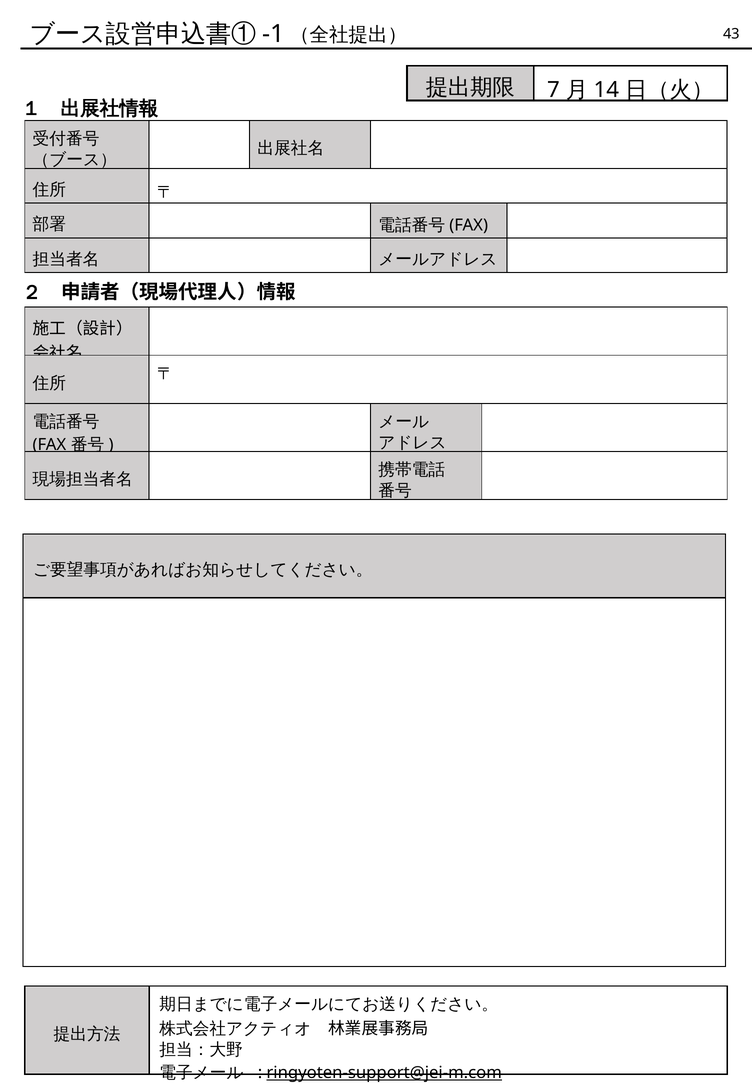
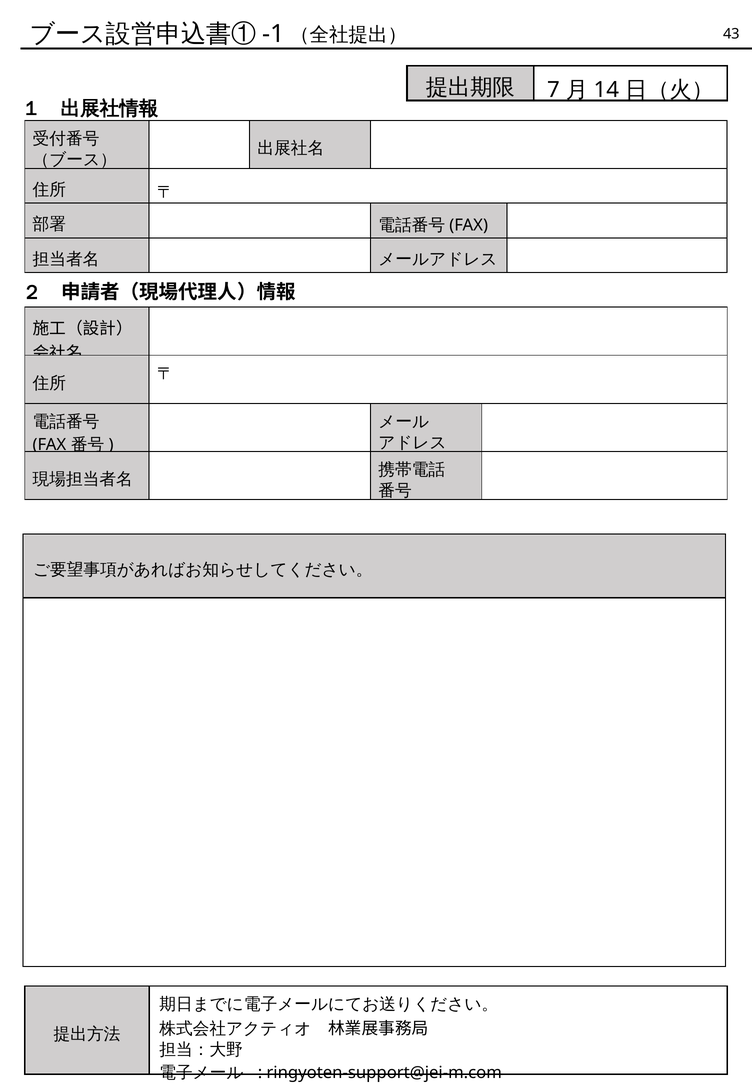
ringyoten-support@jei-m.com underline: present -> none (384, 1072)
